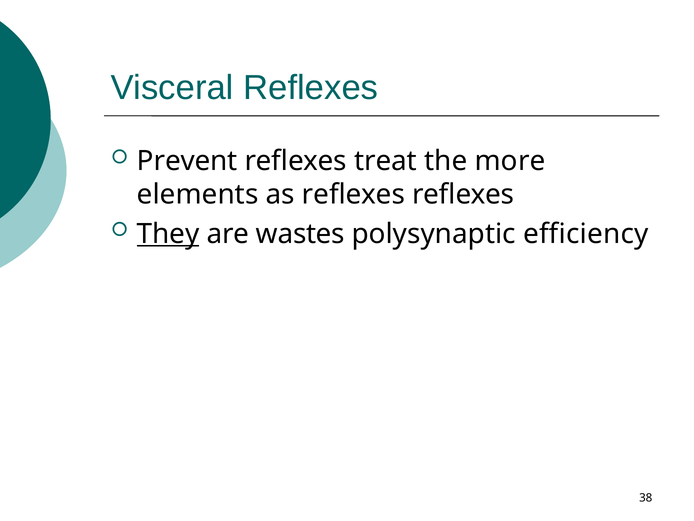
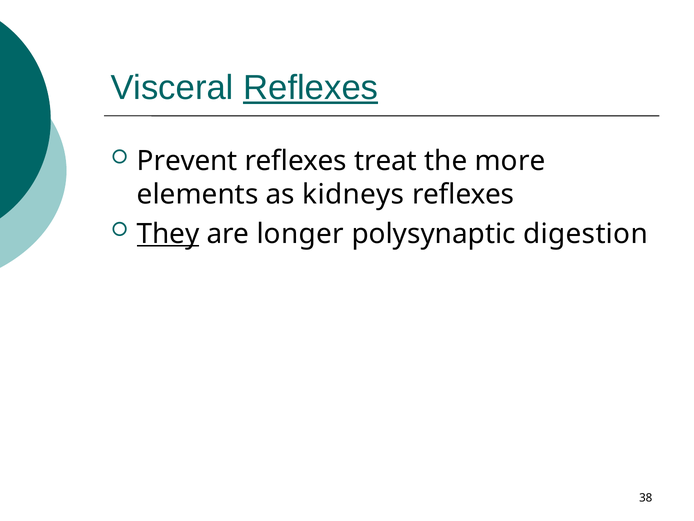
Reflexes underline: none -> present (311, 88)
as reflexes: reflexes -> kidneys (353, 194)
wastes: wastes -> longer (300, 234)
efficiency: efficiency -> digestion (586, 234)
